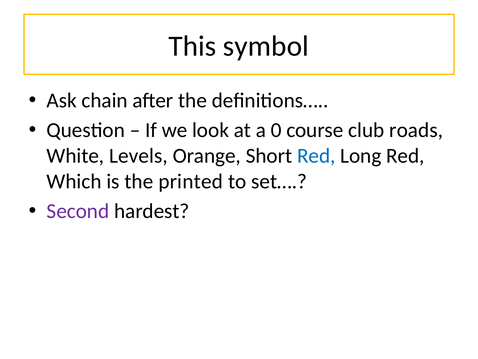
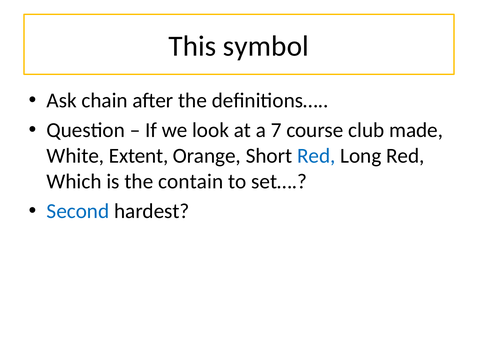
0: 0 -> 7 (276, 130)
roads: roads -> made (416, 130)
Levels: Levels -> Extent (139, 156)
printed: printed -> contain (191, 181)
Second colour: purple -> blue (78, 211)
